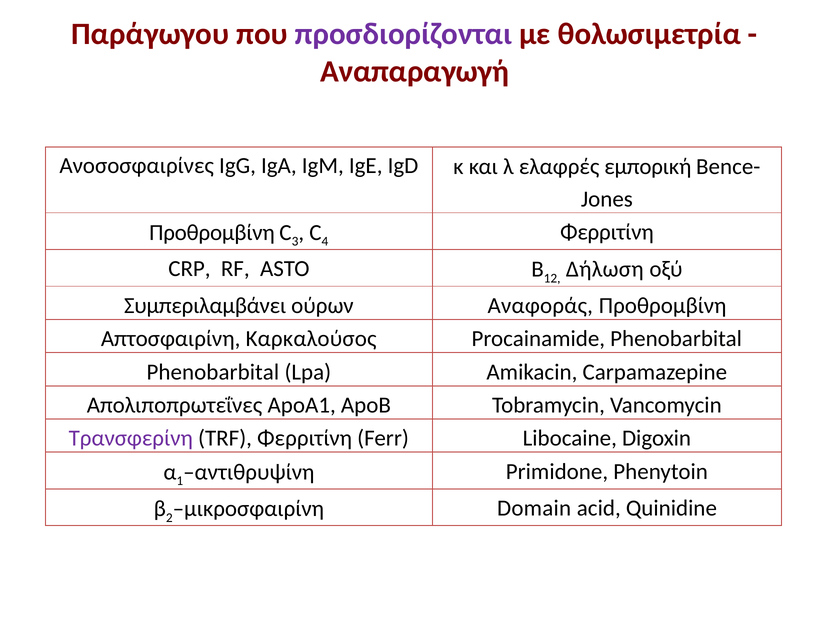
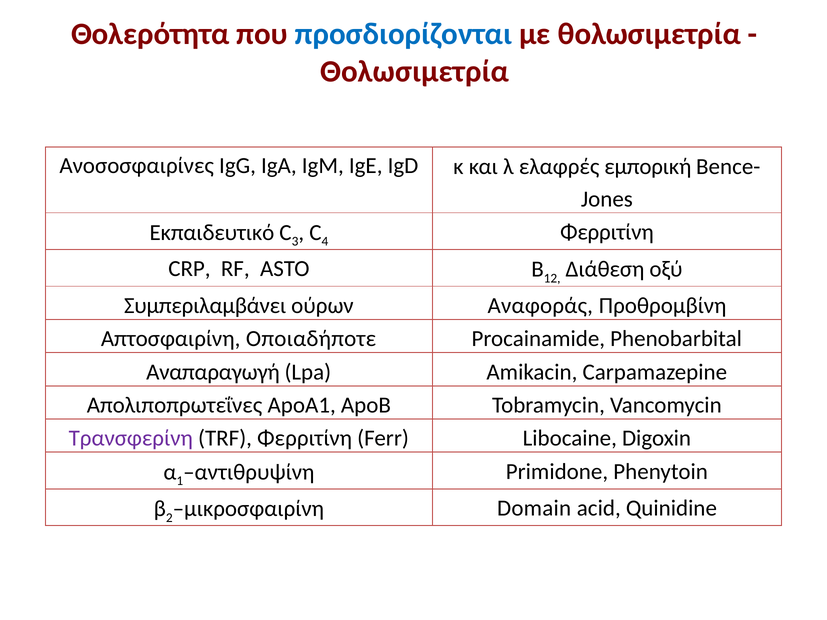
Παράγωγου: Παράγωγου -> Θολερότητα (150, 34)
προσδιορίζονται colour: purple -> blue (403, 34)
Αναπαραγωγή: Αναπαραγωγή -> Θολωσιμετρία (414, 72)
Προθρομβίνη: Προθρομβίνη -> Εκπαιδευτικό (212, 233)
Δήλωση: Δήλωση -> Διάθεση (605, 269)
Καρκαλούσος: Καρκαλούσος -> Οποιαδήποτε (311, 339)
Phenobarbital: Phenobarbital -> Αναπαραγωγή (213, 372)
